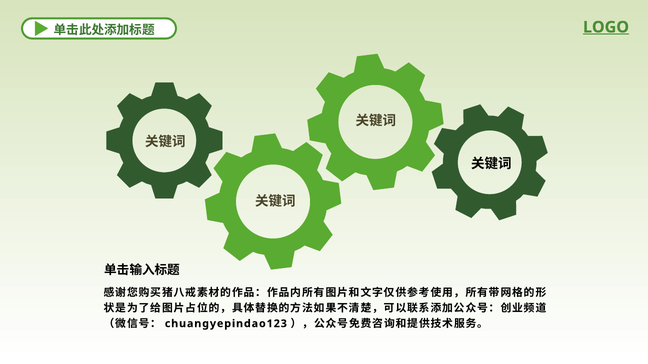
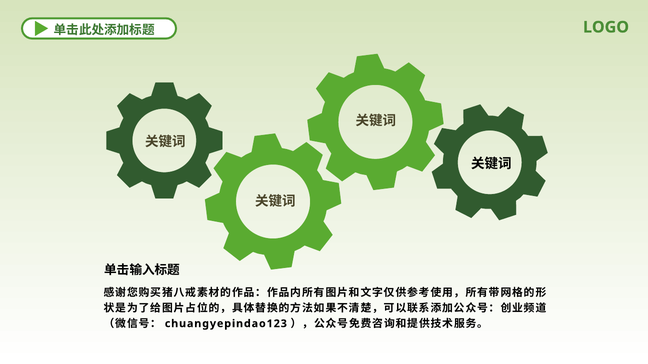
LOGO underline: present -> none (606, 27)
